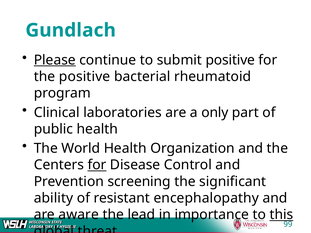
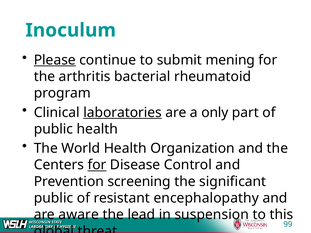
Gundlach: Gundlach -> Inoculum (71, 30)
submit positive: positive -> mening (230, 60)
the positive: positive -> arthritis (85, 77)
laboratories underline: none -> present (123, 113)
ability: ability -> public (54, 198)
importance: importance -> suspension (212, 215)
this underline: present -> none (281, 215)
